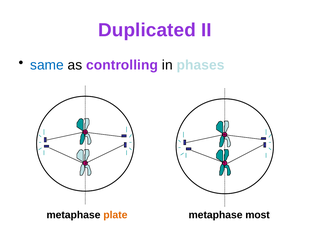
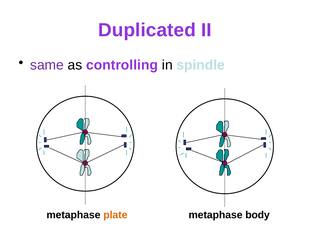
same colour: blue -> purple (47, 65)
phases: phases -> spindle (201, 65)
most: most -> body (258, 215)
